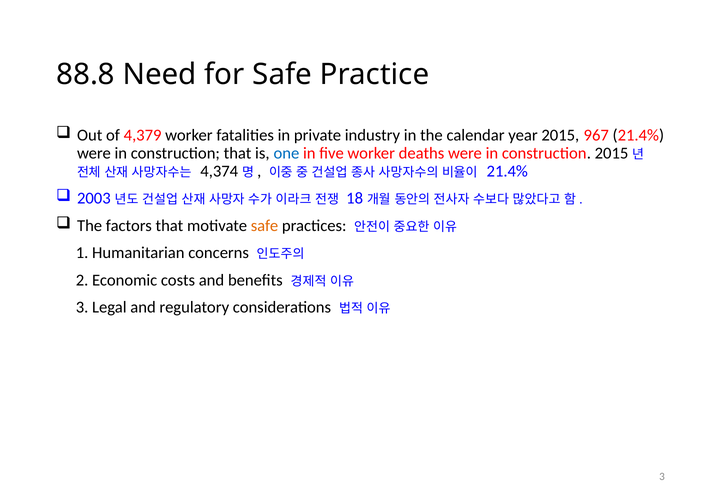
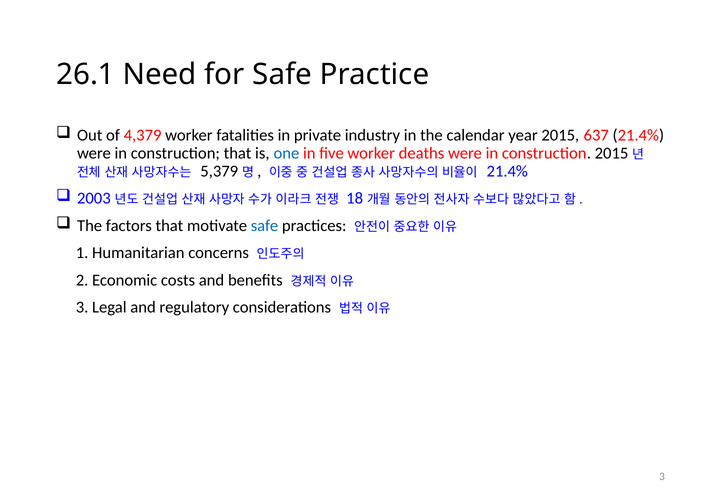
88.8: 88.8 -> 26.1 (86, 75)
967: 967 -> 637 (596, 135)
4,374: 4,374 -> 5,379 (219, 171)
safe colour: orange -> blue (265, 226)
